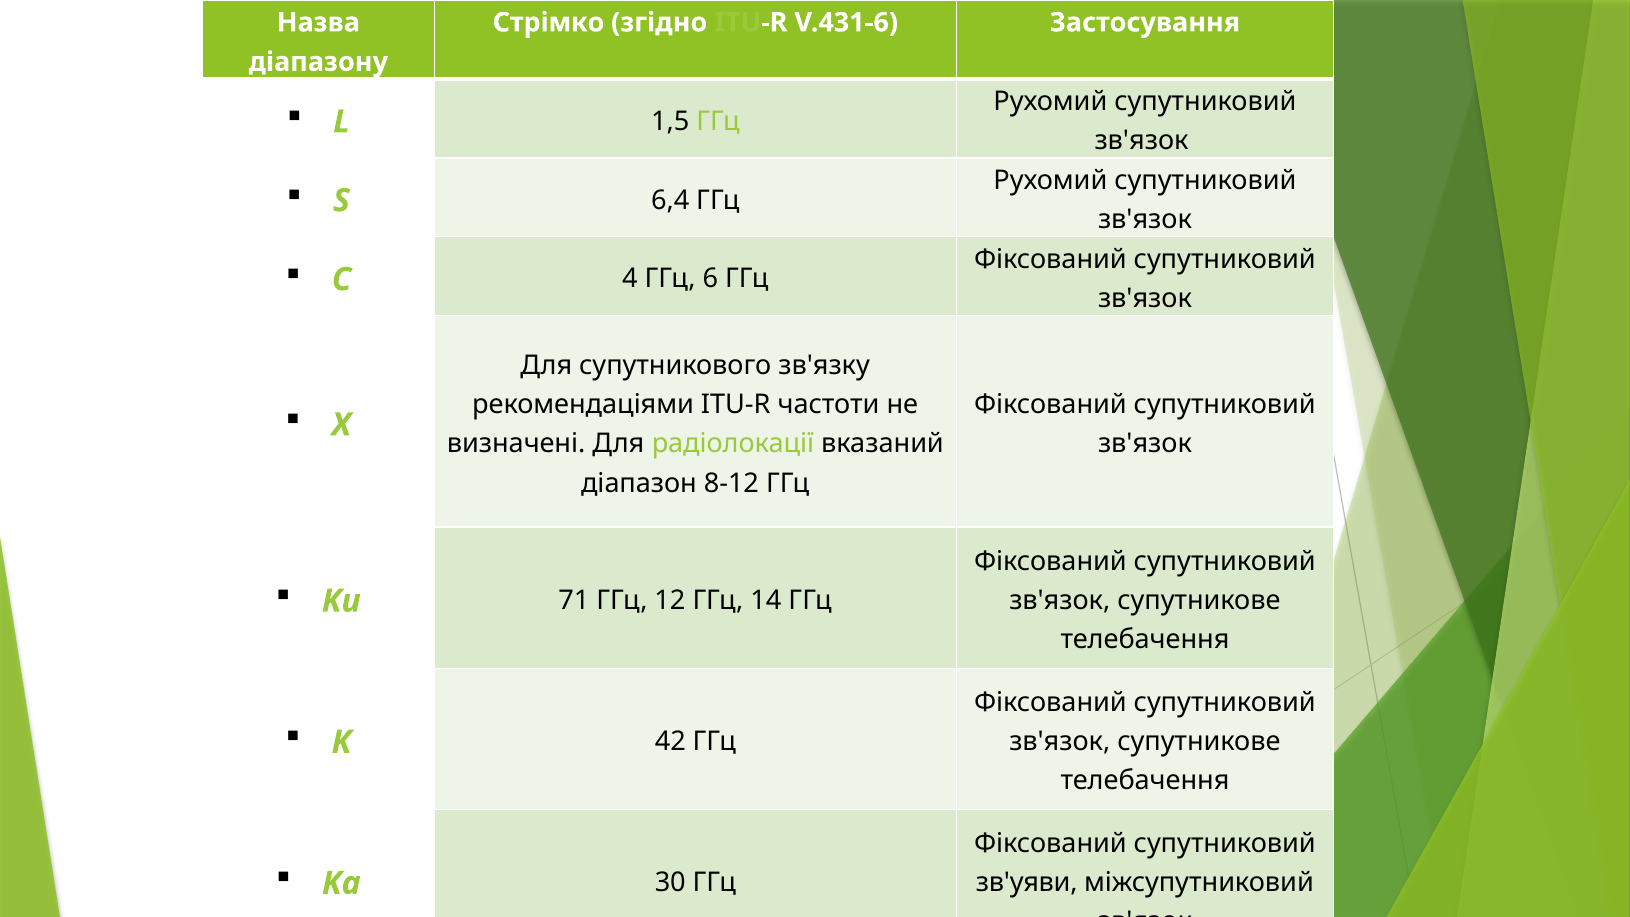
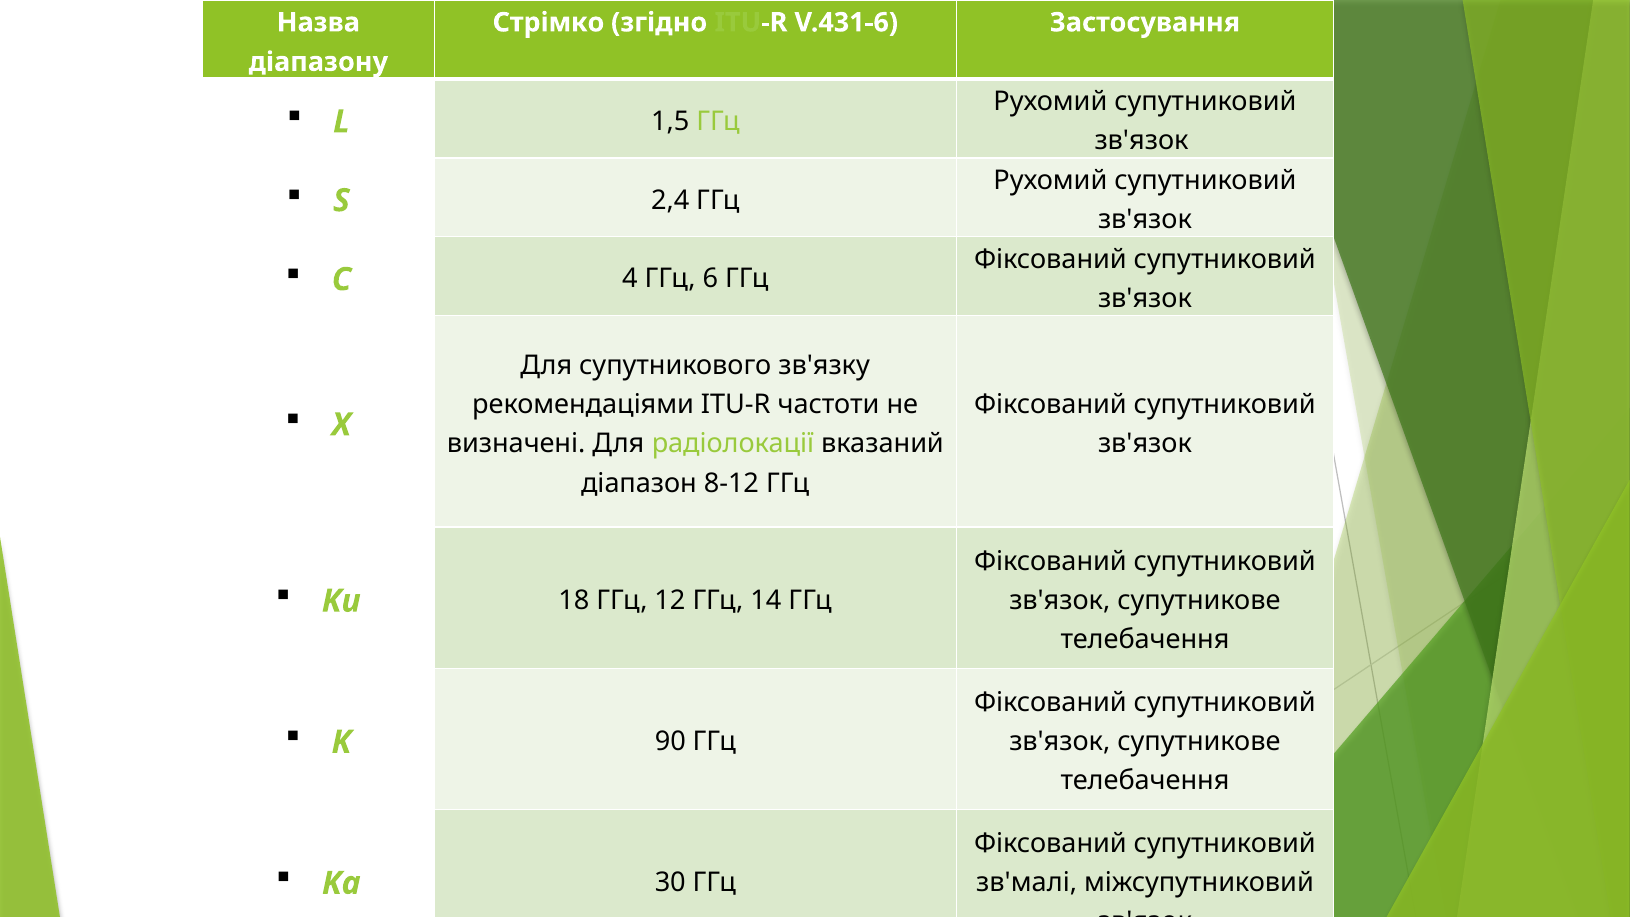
6,4: 6,4 -> 2,4 (670, 200)
71: 71 -> 18 (574, 600)
42: 42 -> 90 (670, 741)
зв'уяви: зв'уяви -> зв'малі (1027, 882)
